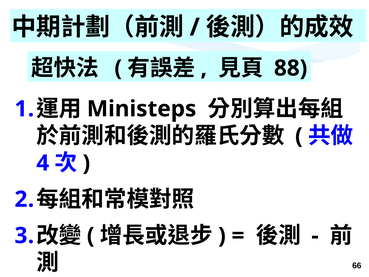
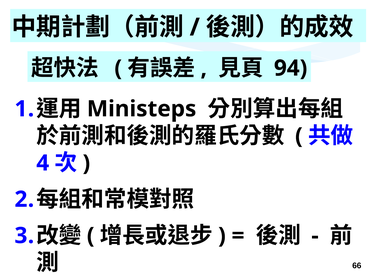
88: 88 -> 94 (291, 68)
